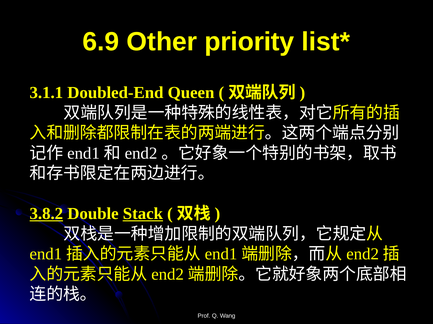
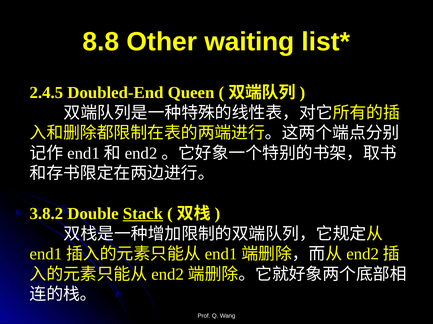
6.9: 6.9 -> 8.8 (101, 42)
priority: priority -> waiting (249, 42)
3.1.1: 3.1.1 -> 2.4.5 (46, 93)
3.8.2 underline: present -> none (46, 214)
